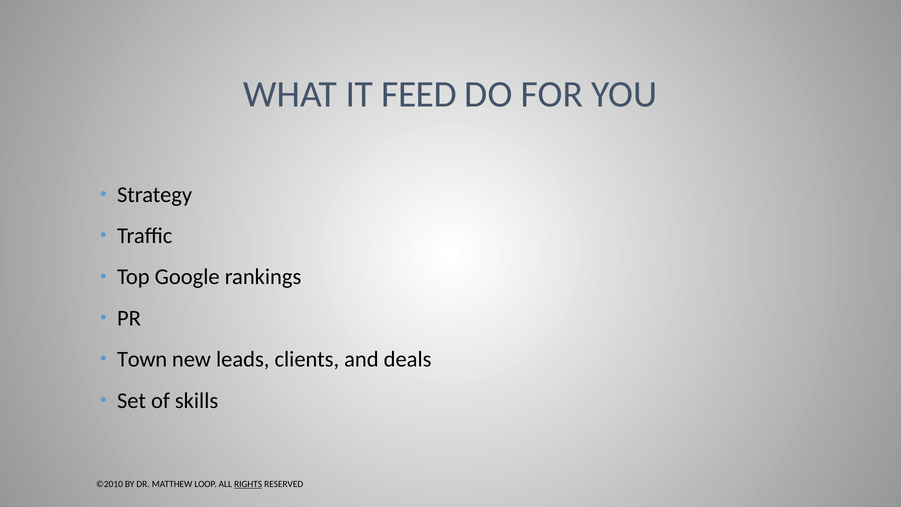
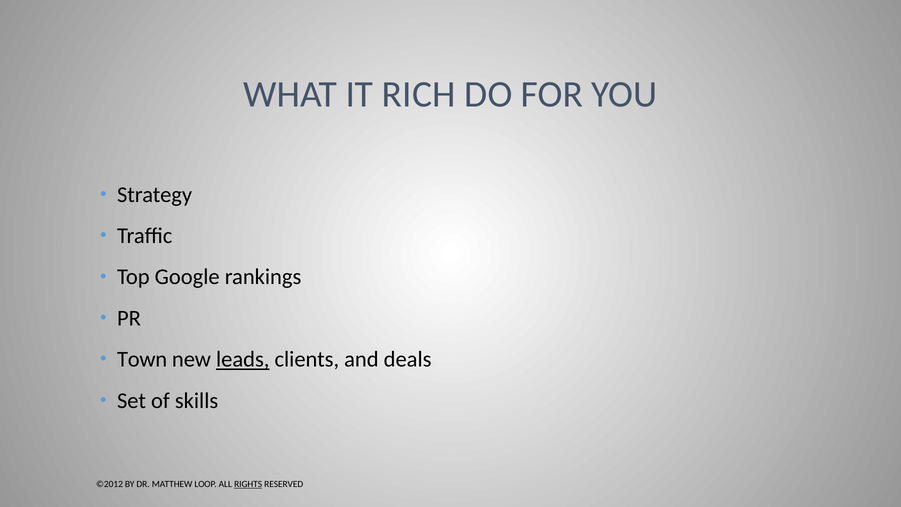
FEED: FEED -> RICH (419, 94)
leads underline: none -> present (243, 359)
©2010: ©2010 -> ©2012 (110, 484)
